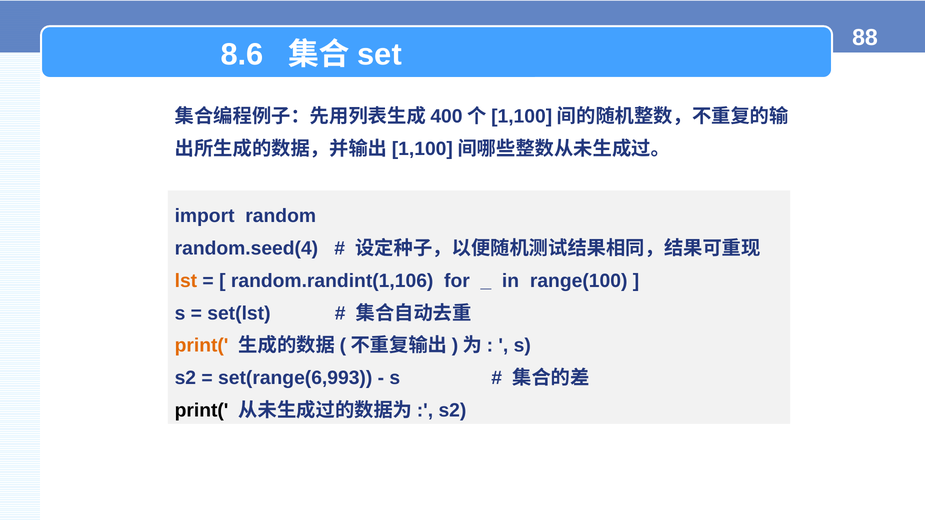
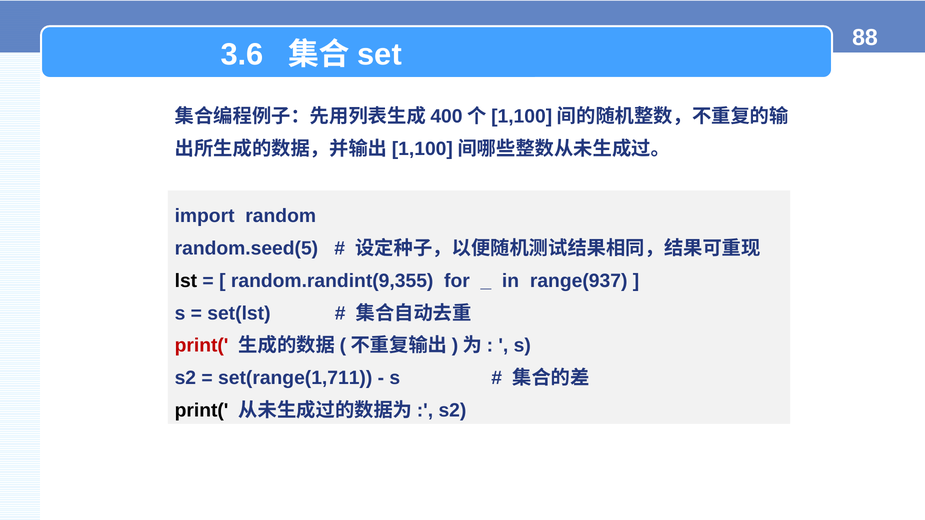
8.6: 8.6 -> 3.6 (242, 55)
random.seed(4: random.seed(4 -> random.seed(5 (246, 249)
lst colour: orange -> black (186, 281)
random.randint(1,106: random.randint(1,106 -> random.randint(9,355 (332, 281)
range(100: range(100 -> range(937 (579, 281)
print( colour: orange -> red (202, 346)
set(range(6,993: set(range(6,993 -> set(range(1,711 (295, 378)
